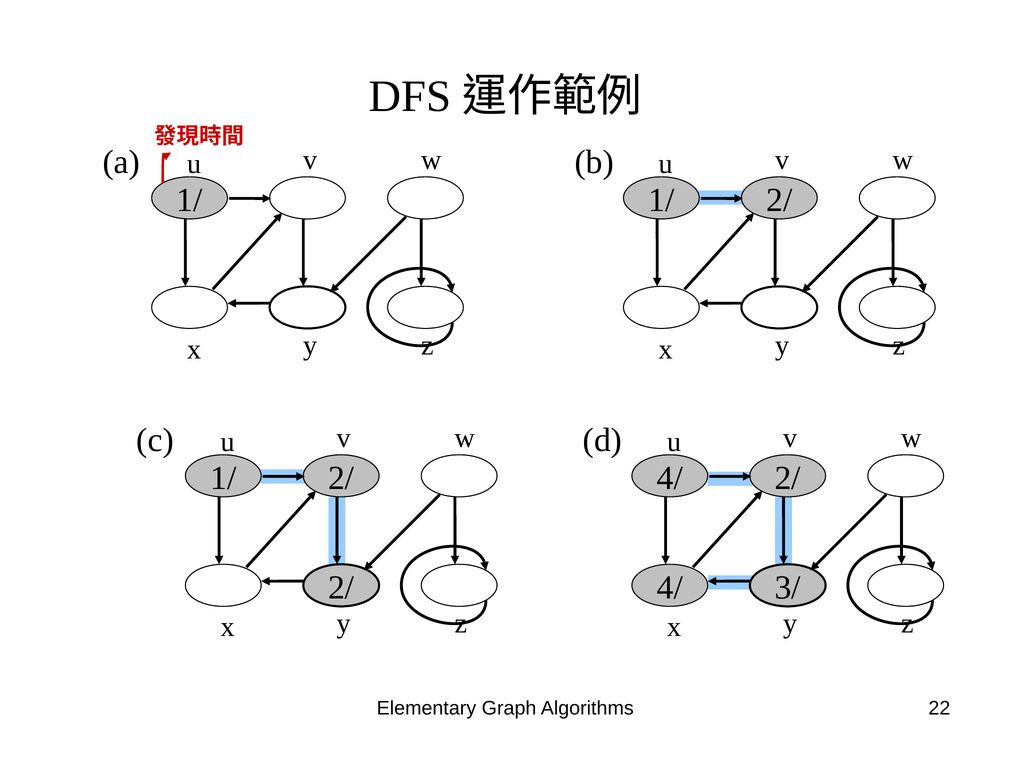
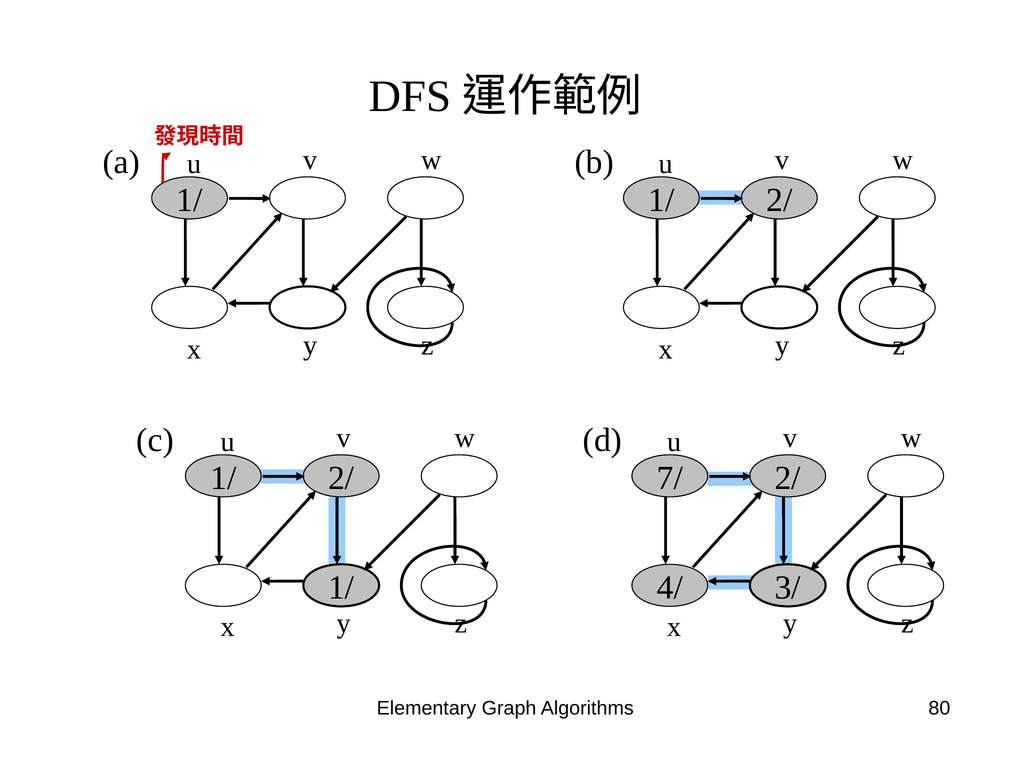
4/: 4/ -> 7/ (670, 478)
2/: 2/ -> 1/ (341, 588)
22: 22 -> 80 (939, 709)
